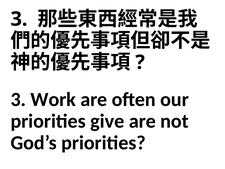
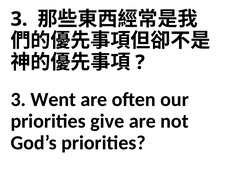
Work: Work -> Went (53, 99)
